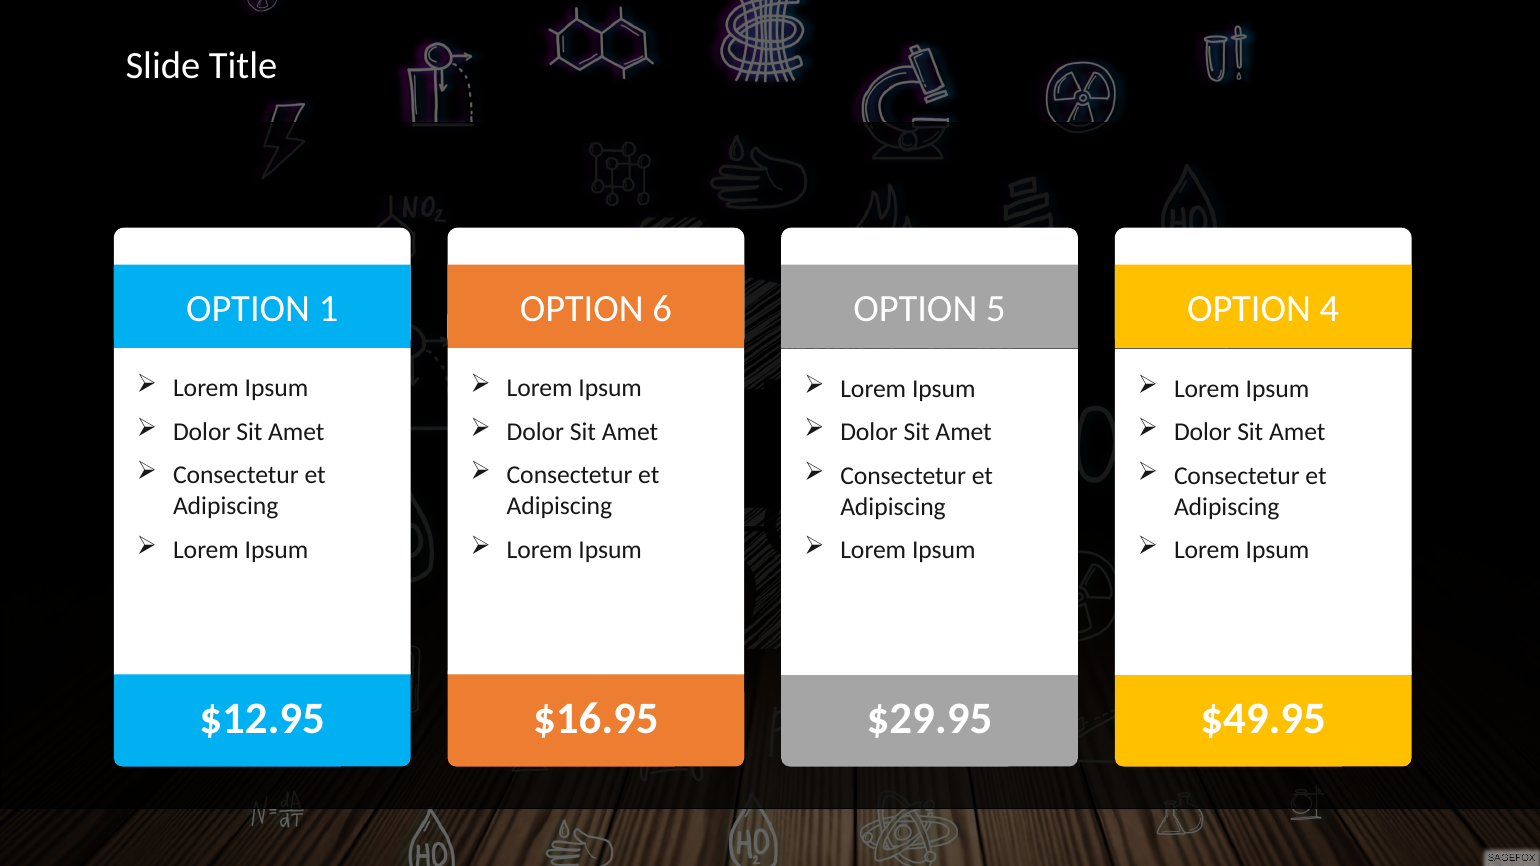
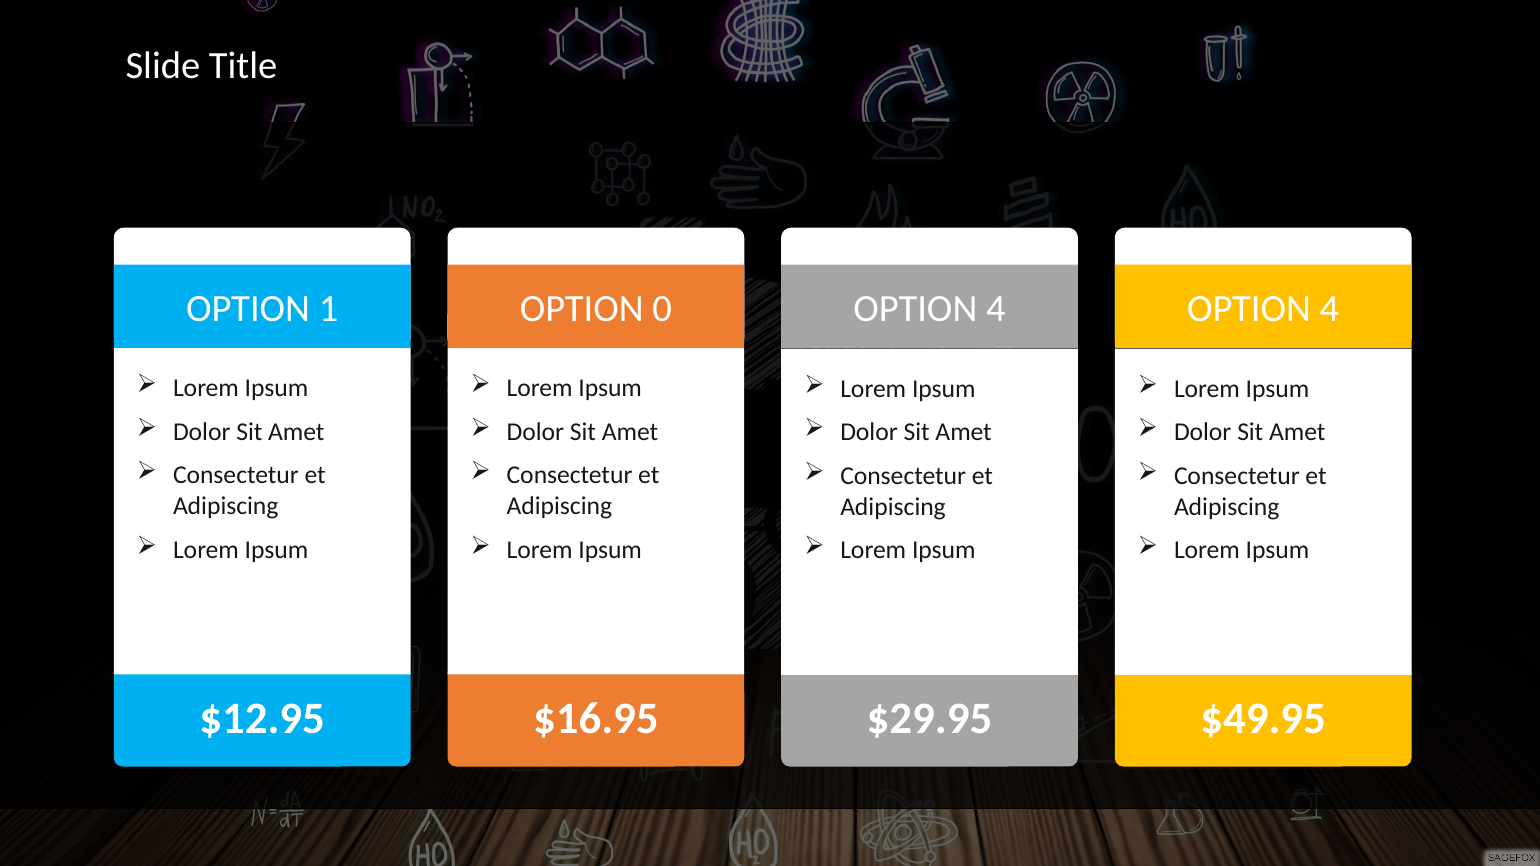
6: 6 -> 0 (662, 309)
5: 5 -> 4 (996, 309)
